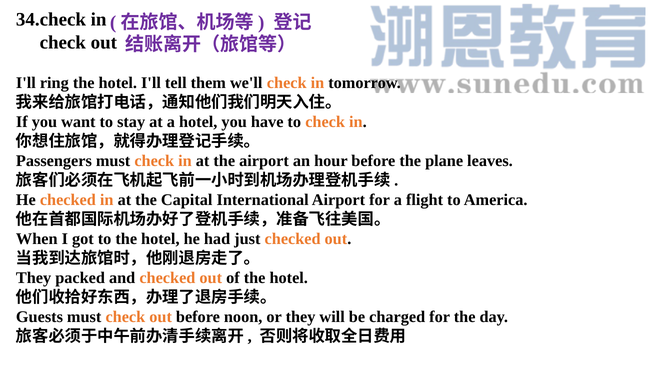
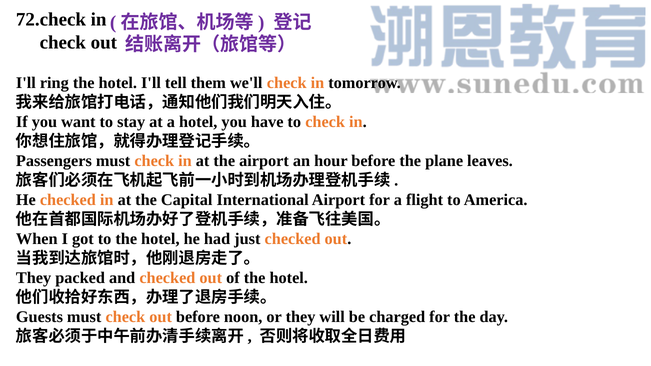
34.check: 34.check -> 72.check (51, 20)
